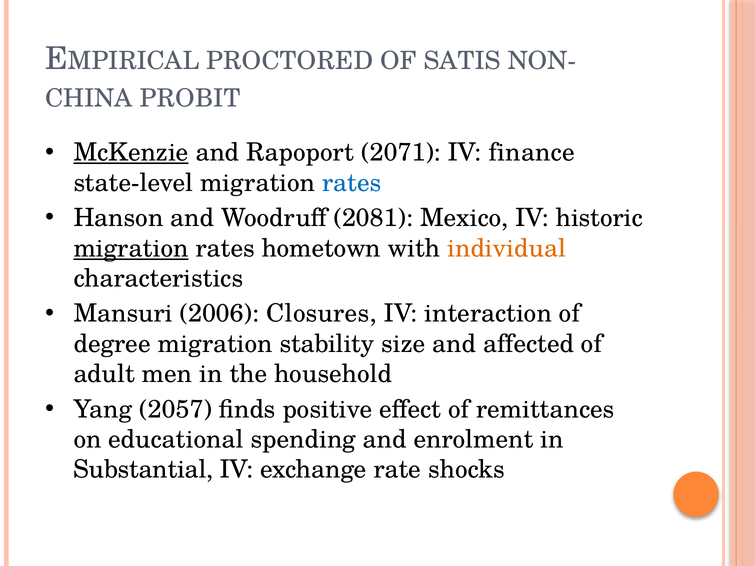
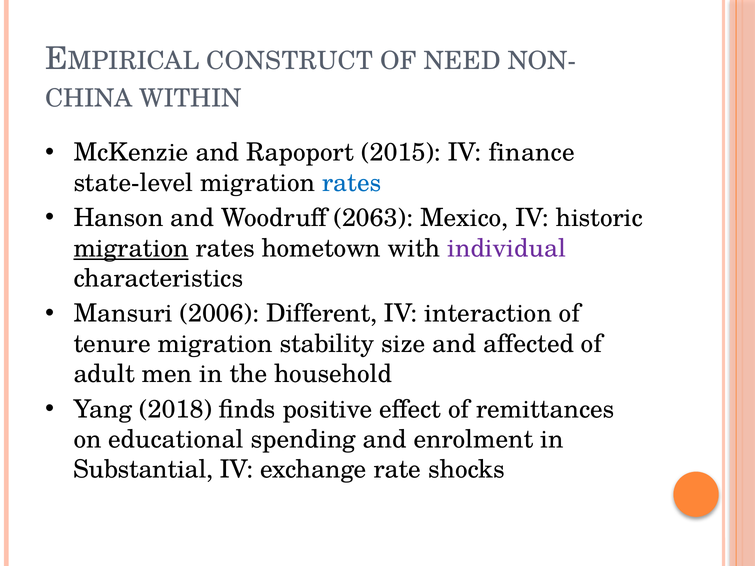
PROCTORED: PROCTORED -> CONSTRUCT (290, 61)
SATIS: SATIS -> NEED (462, 61)
PROBIT: PROBIT -> WITHIN (190, 99)
McKenzie underline: present -> none (131, 153)
2071: 2071 -> 2015 (401, 153)
2081: 2081 -> 2063 (373, 218)
individual colour: orange -> purple (507, 248)
Closures: Closures -> Different (322, 314)
degree: degree -> tenure (112, 344)
2057: 2057 -> 2018 (176, 409)
